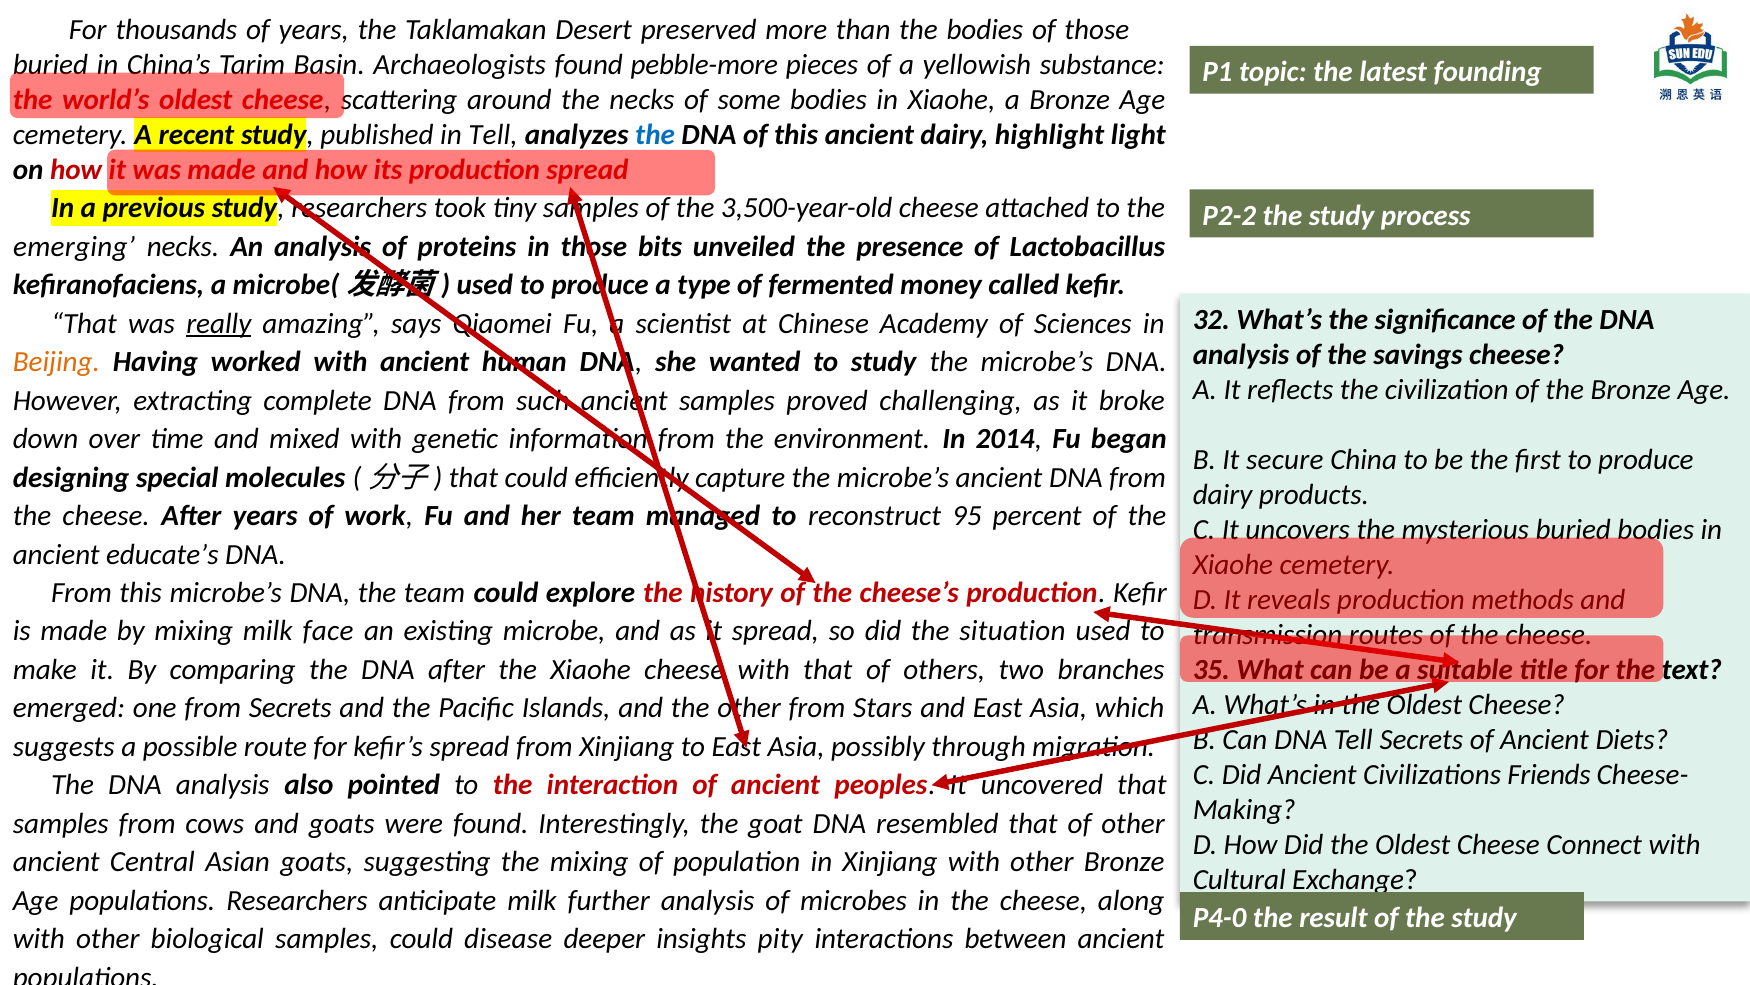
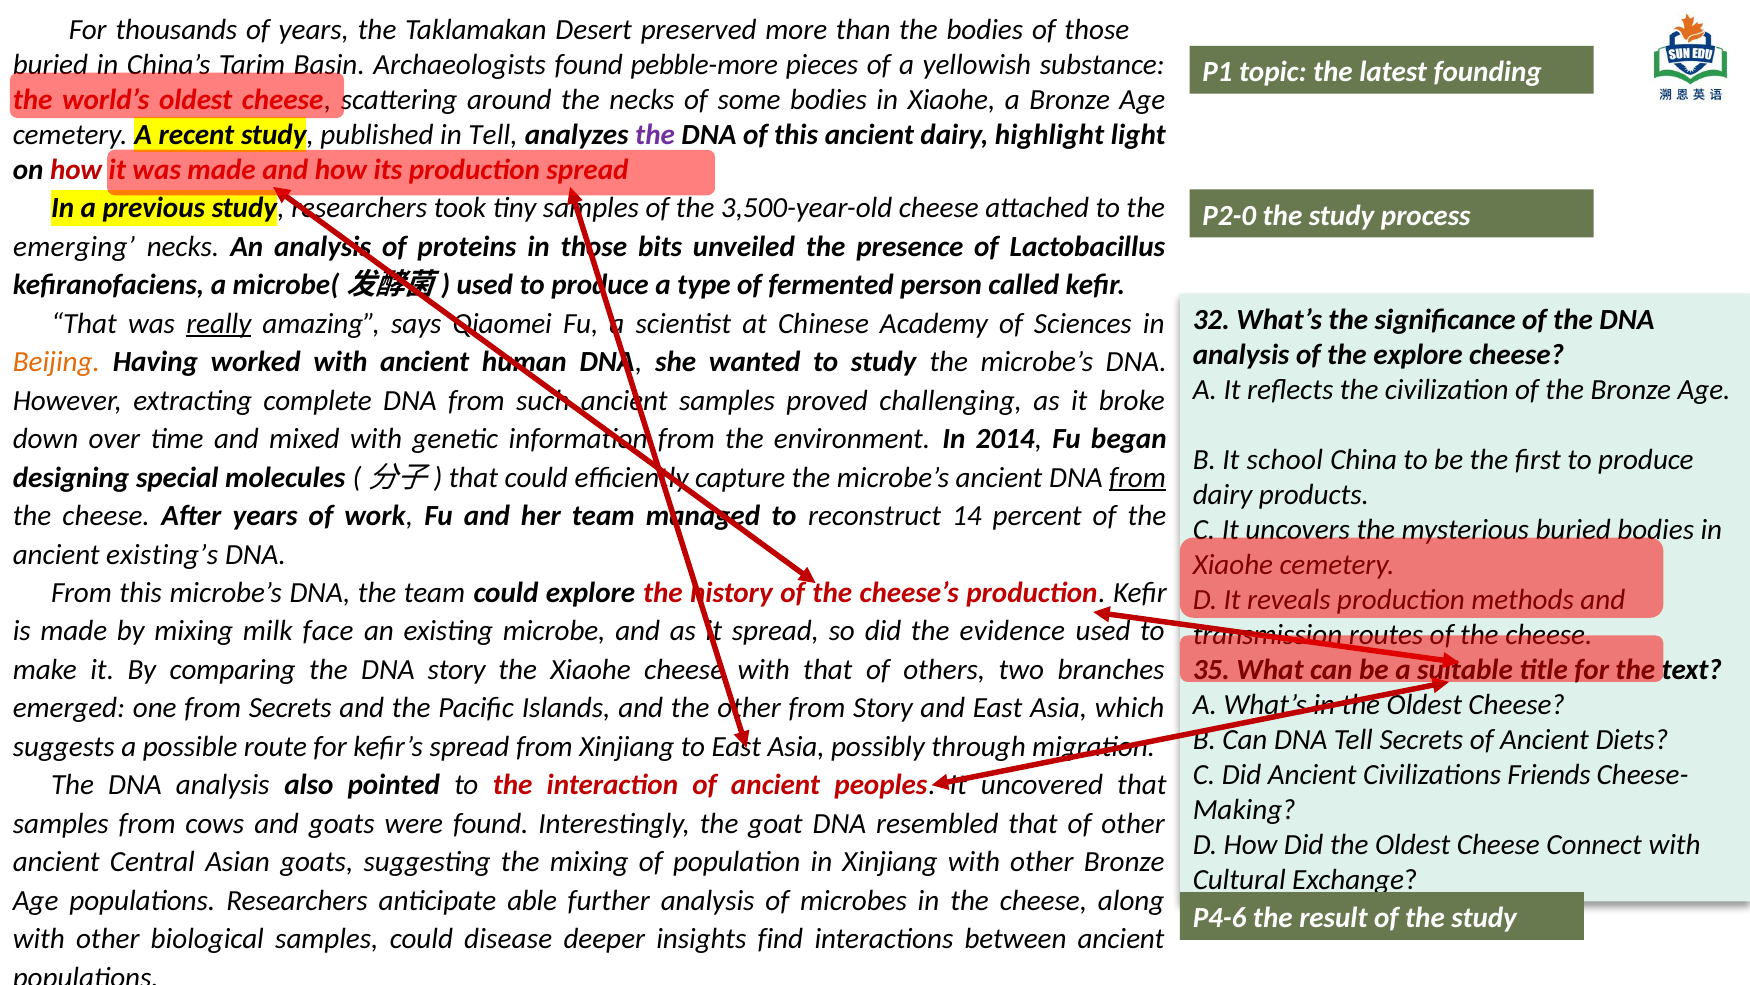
the colour: blue -> purple (655, 135)
P2-2: P2-2 -> P2-0 (1229, 215)
money: money -> person (941, 285)
the savings: savings -> explore (1418, 354)
secure: secure -> school (1285, 459)
from underline: none -> present (1138, 477)
95: 95 -> 14 (967, 516)
educate’s: educate’s -> existing’s (162, 554)
situation: situation -> evidence (1012, 631)
DNA after: after -> story (457, 669)
from Stars: Stars -> Story (883, 708)
anticipate milk: milk -> able (532, 900)
P4-0: P4-0 -> P4-6 (1220, 917)
pity: pity -> find (780, 939)
